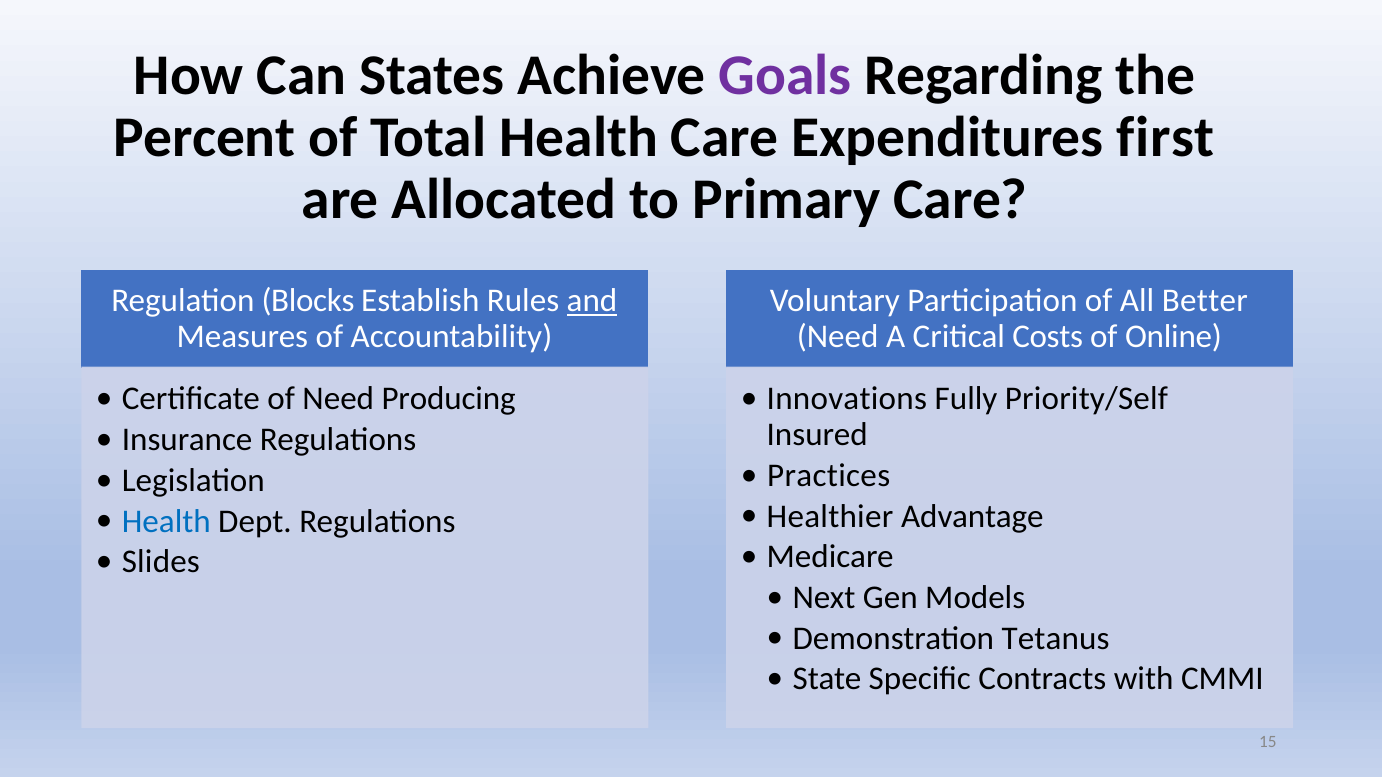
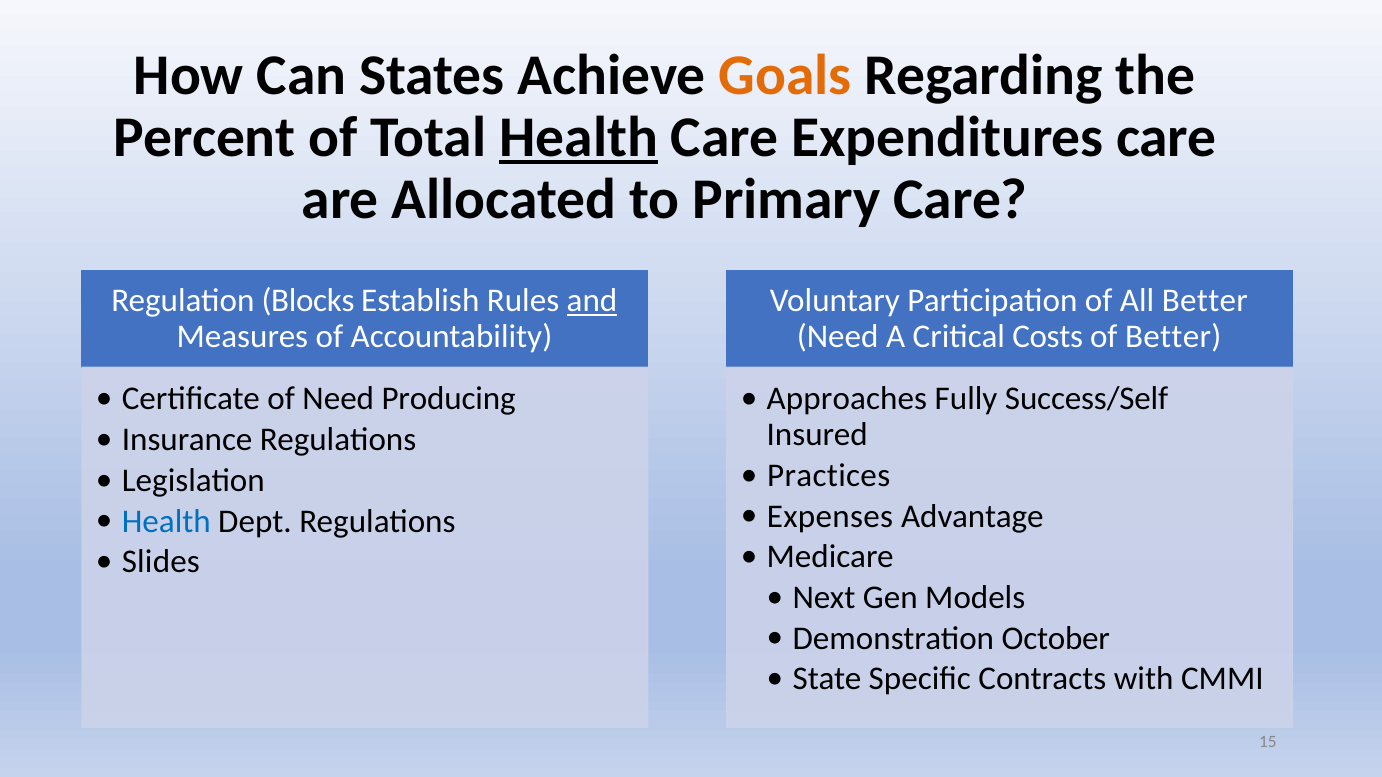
Goals colour: purple -> orange (785, 75)
Health underline: none -> present (579, 137)
Expenditures first: first -> care (1166, 137)
of Online: Online -> Better (1173, 337)
Innovations: Innovations -> Approaches (847, 399)
Priority/Self: Priority/Self -> Success/Self (1087, 399)
Healthier: Healthier -> Expenses (830, 516)
Tetanus: Tetanus -> October (1056, 639)
